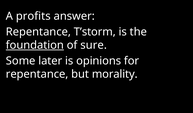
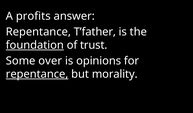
T’storm: T’storm -> T’father (95, 32)
sure: sure -> trust (94, 45)
later: later -> over (50, 61)
repentance underline: none -> present (37, 74)
